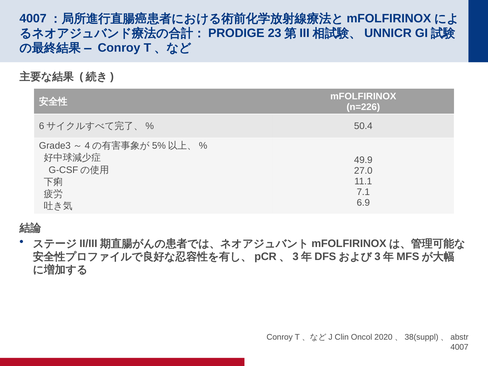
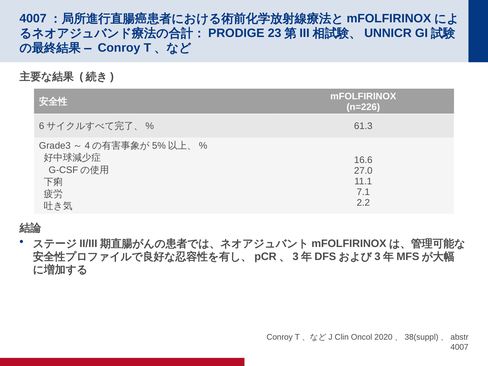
50.4: 50.4 -> 61.3 (363, 126)
49.9: 49.9 -> 16.6 (363, 160)
6.9: 6.9 -> 2.2 (363, 203)
